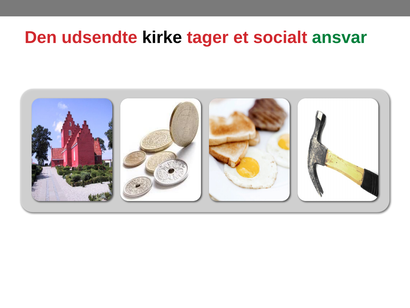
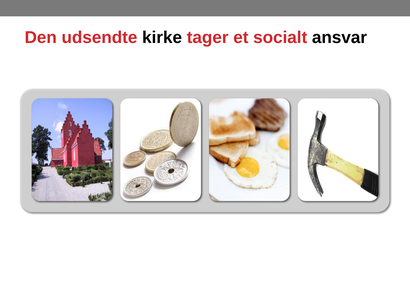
ansvar colour: green -> black (339, 37)
